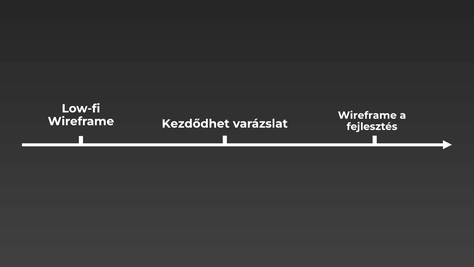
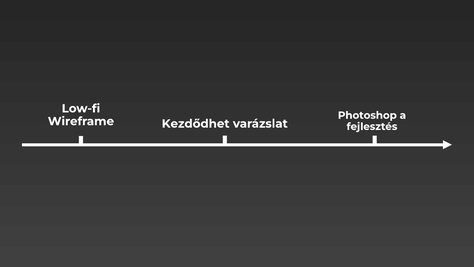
Wireframe: Wireframe -> Photoshop (367, 115)
